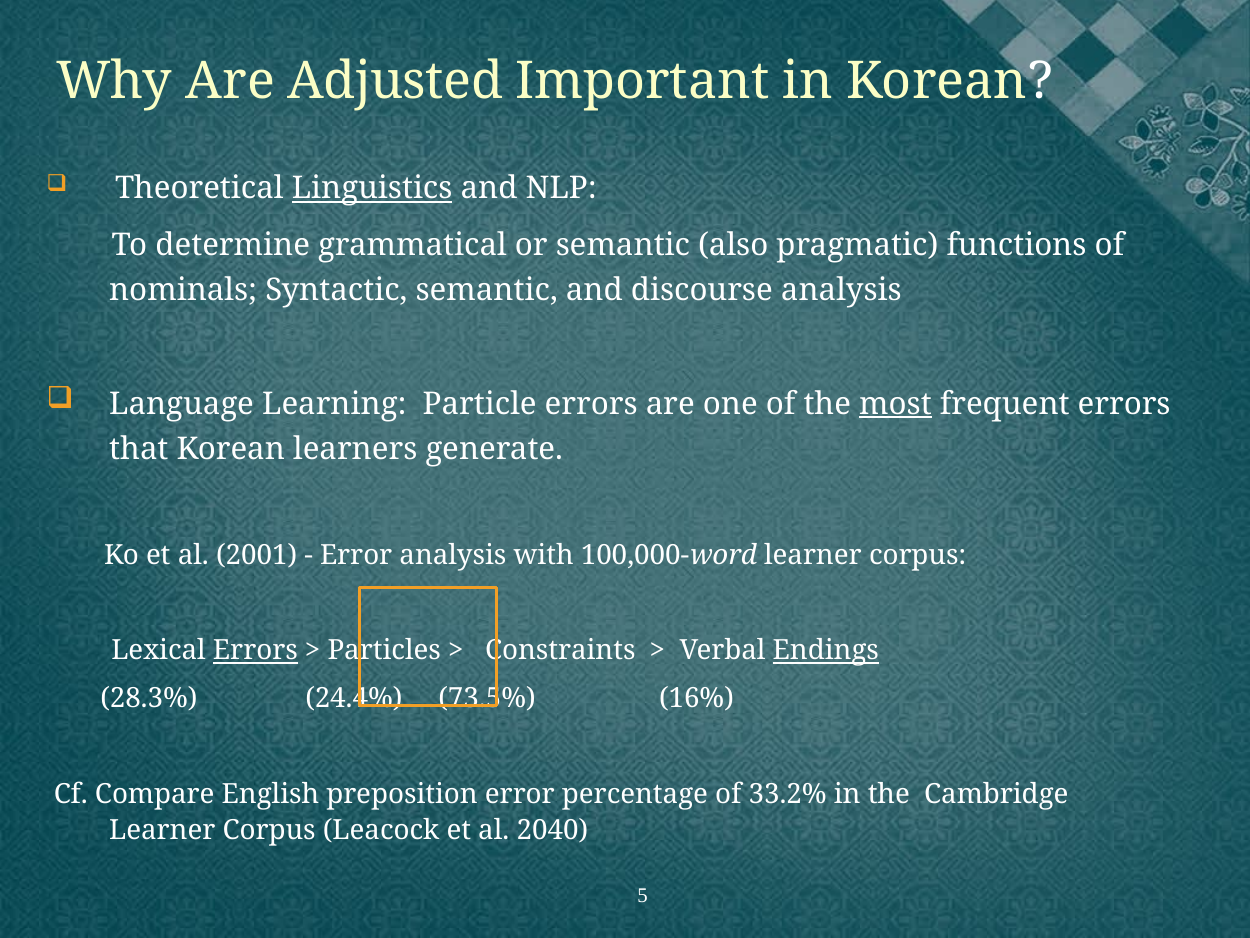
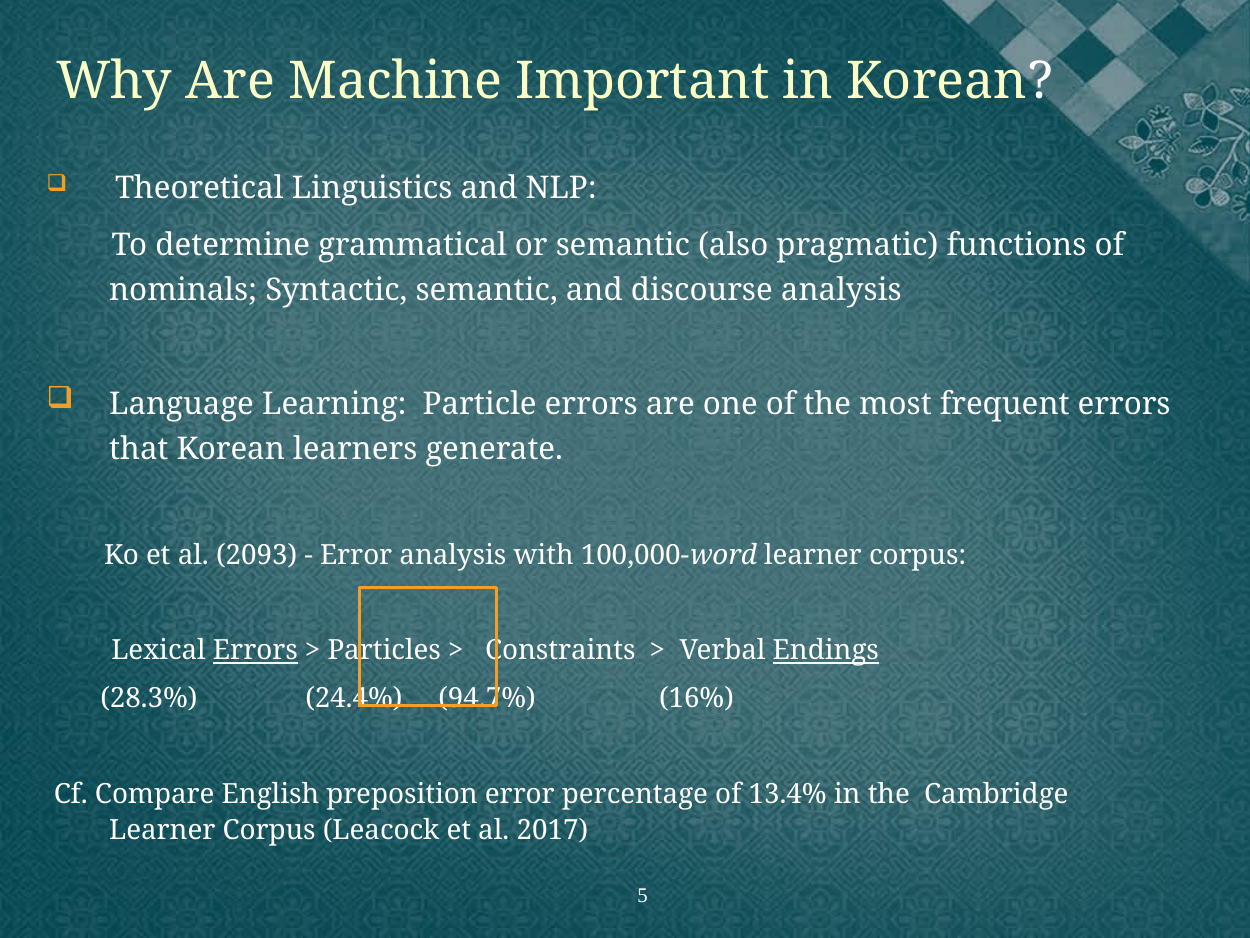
Adjusted: Adjusted -> Machine (395, 81)
Linguistics underline: present -> none (372, 188)
most underline: present -> none (895, 404)
2001: 2001 -> 2093 (257, 555)
73.5%: 73.5% -> 94.7% (487, 698)
33.2%: 33.2% -> 13.4% (788, 794)
2040: 2040 -> 2017 (552, 830)
